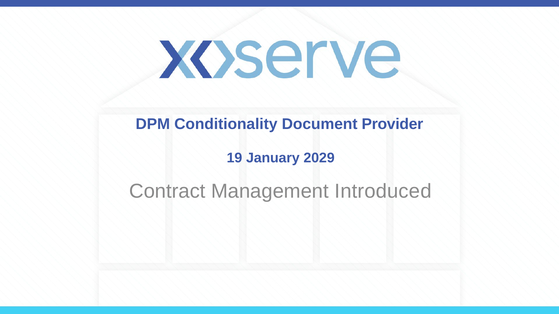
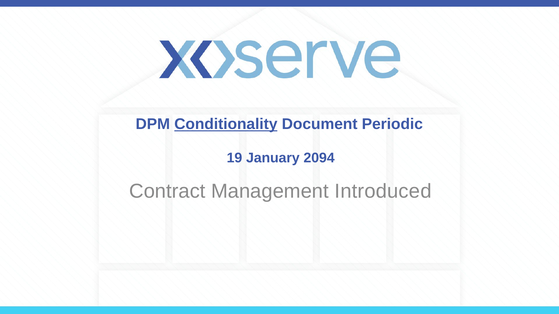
Conditionality underline: none -> present (226, 124)
Provider: Provider -> Periodic (392, 124)
2029: 2029 -> 2094 (319, 158)
